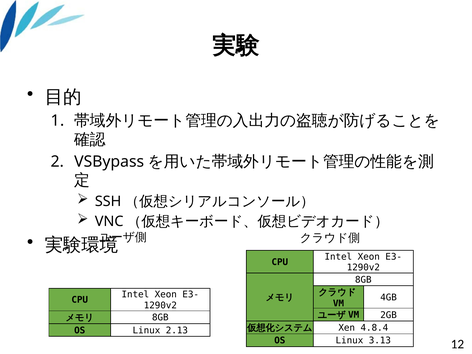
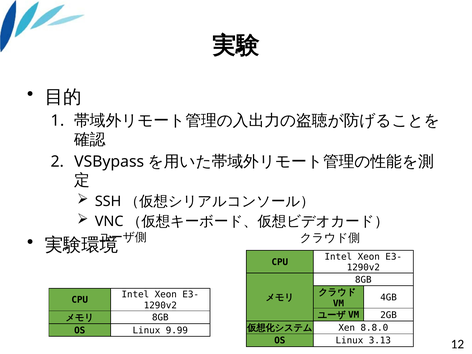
4.8.4: 4.8.4 -> 8.8.0 (374, 328)
2.13: 2.13 -> 9.99 (177, 330)
